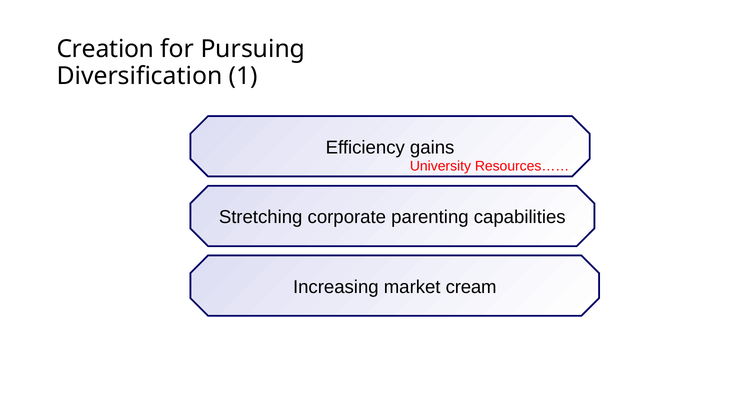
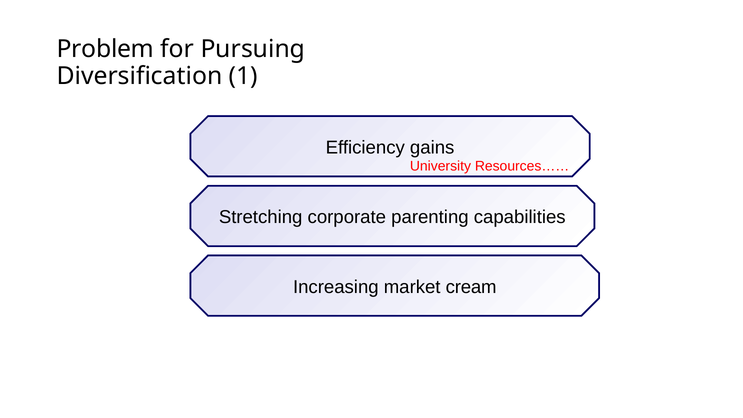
Creation: Creation -> Problem (105, 49)
